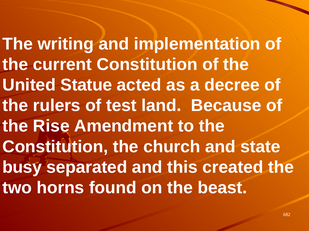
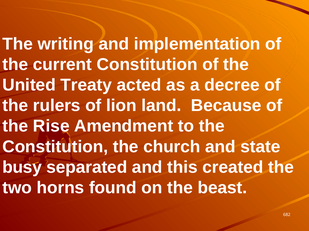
Statue: Statue -> Treaty (86, 85)
test: test -> lion (121, 106)
